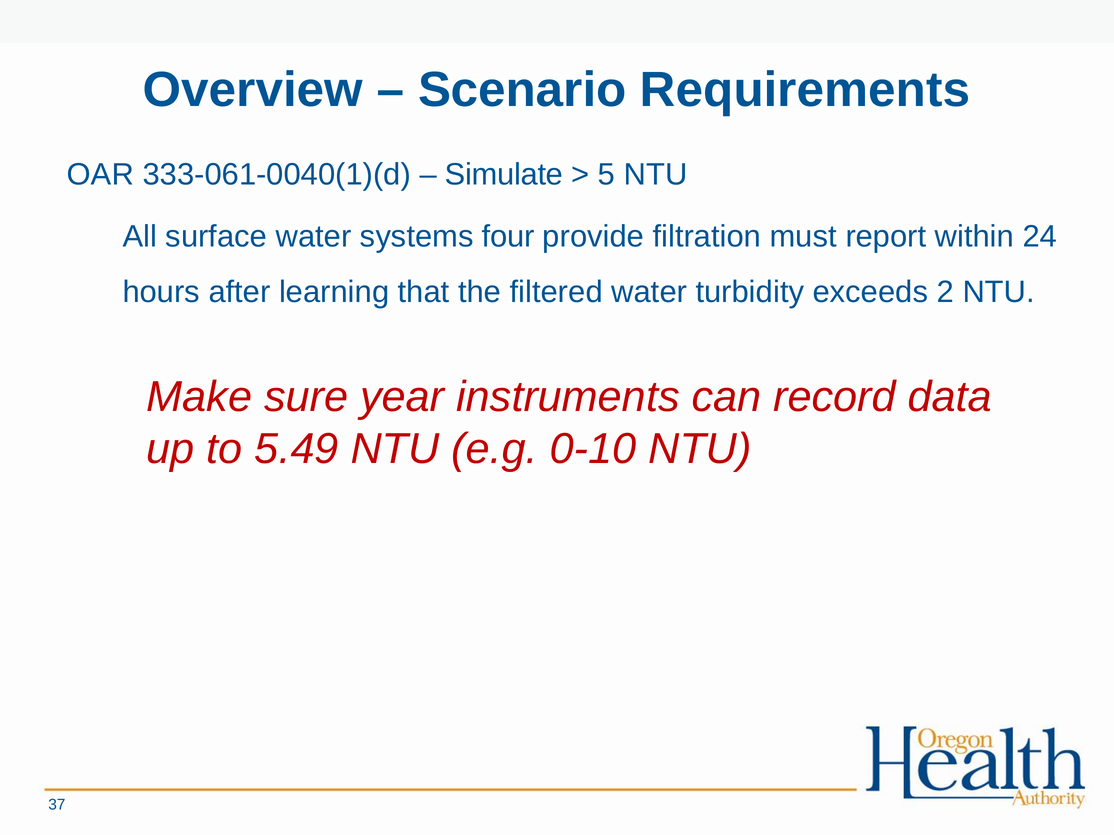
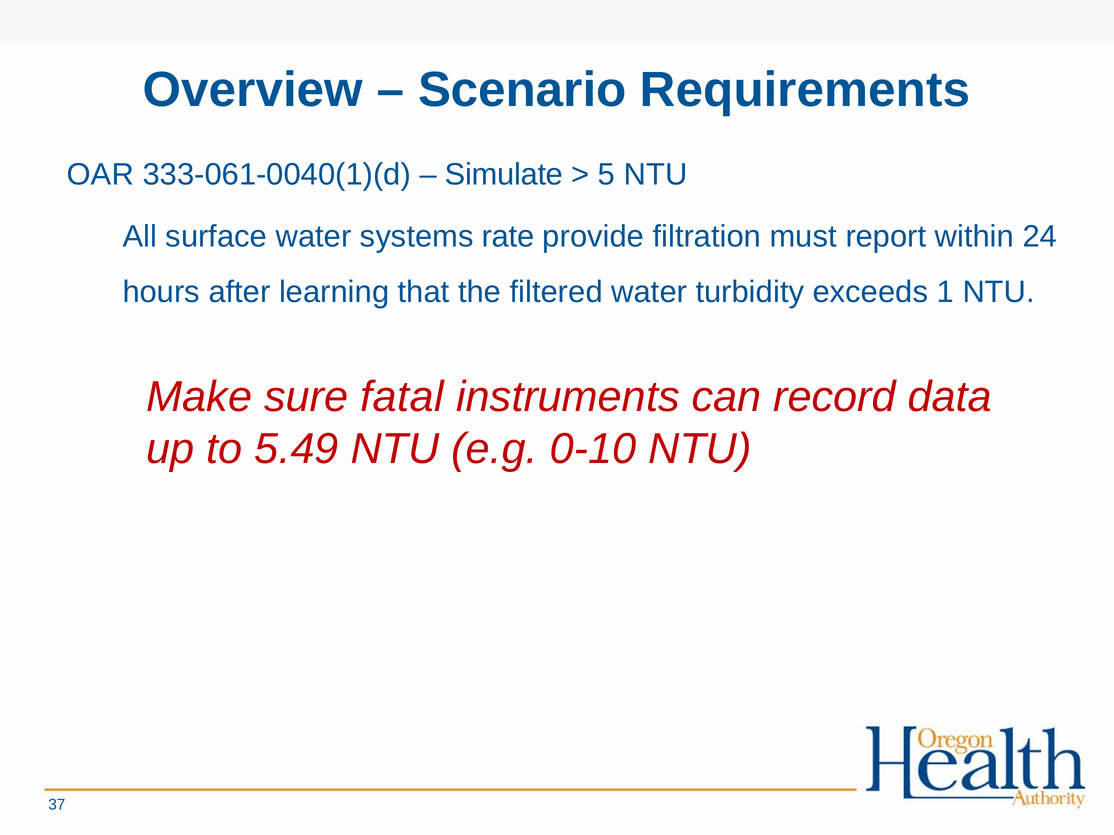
four: four -> rate (508, 237)
2: 2 -> 1 (945, 292)
year: year -> fatal (402, 397)
